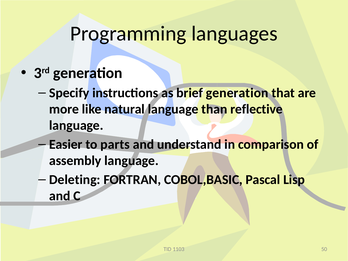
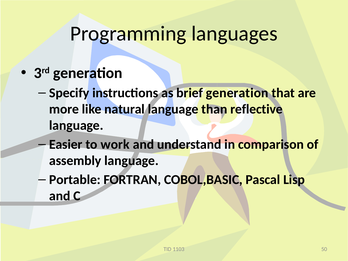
parts: parts -> work (115, 144)
Deleting: Deleting -> Portable (75, 180)
